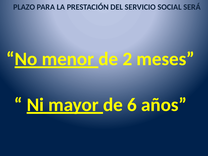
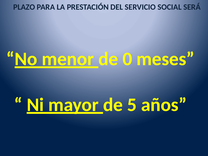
2: 2 -> 0 (127, 59)
6: 6 -> 5 (132, 105)
